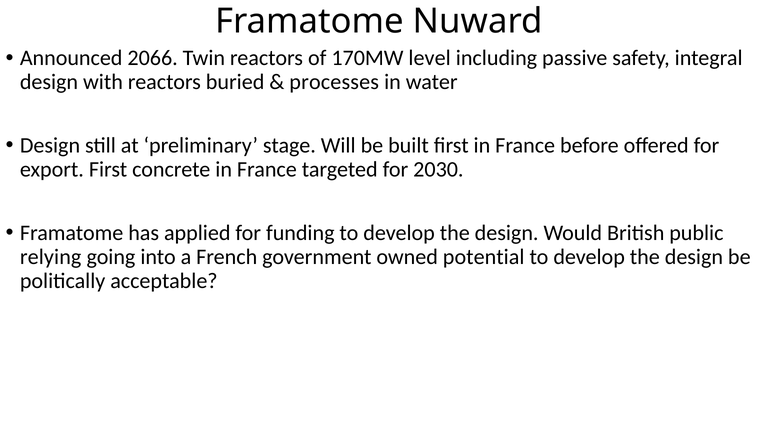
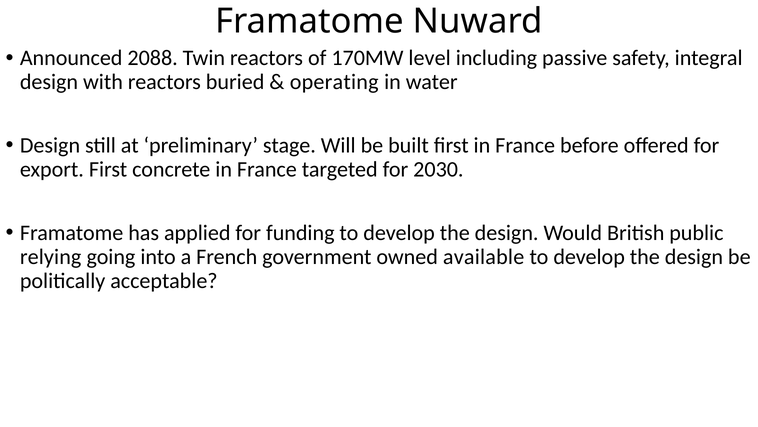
2066: 2066 -> 2088 (153, 58)
processes: processes -> operating (334, 82)
potential: potential -> available (484, 256)
